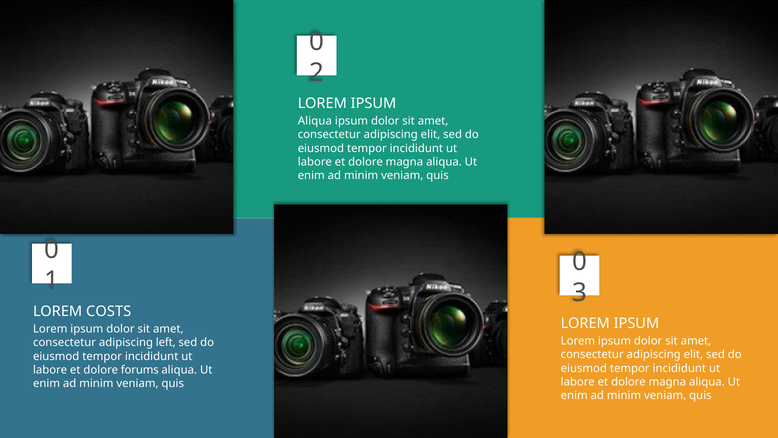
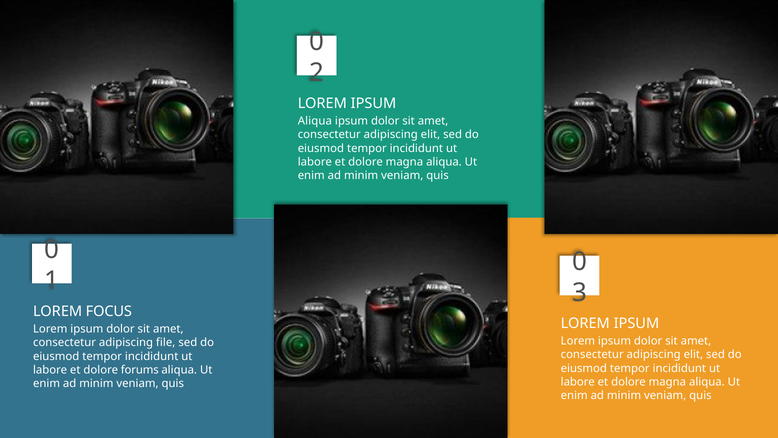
COSTS: COSTS -> FOCUS (109, 311)
left: left -> file (166, 342)
